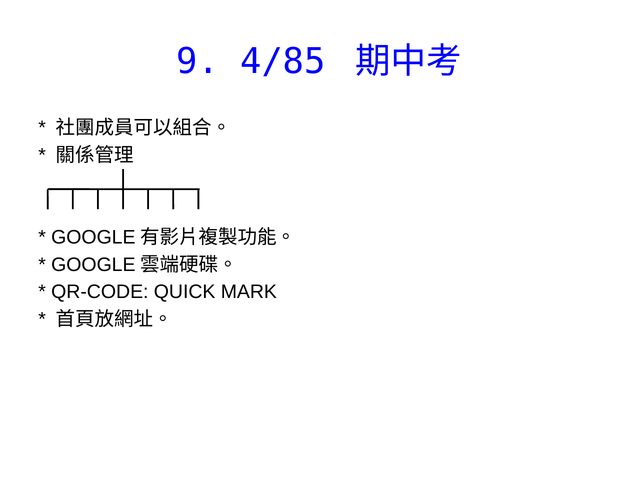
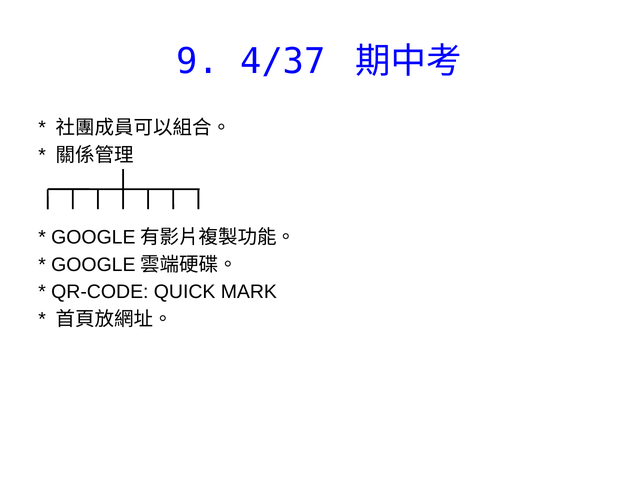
4/85: 4/85 -> 4/37 (283, 61)
